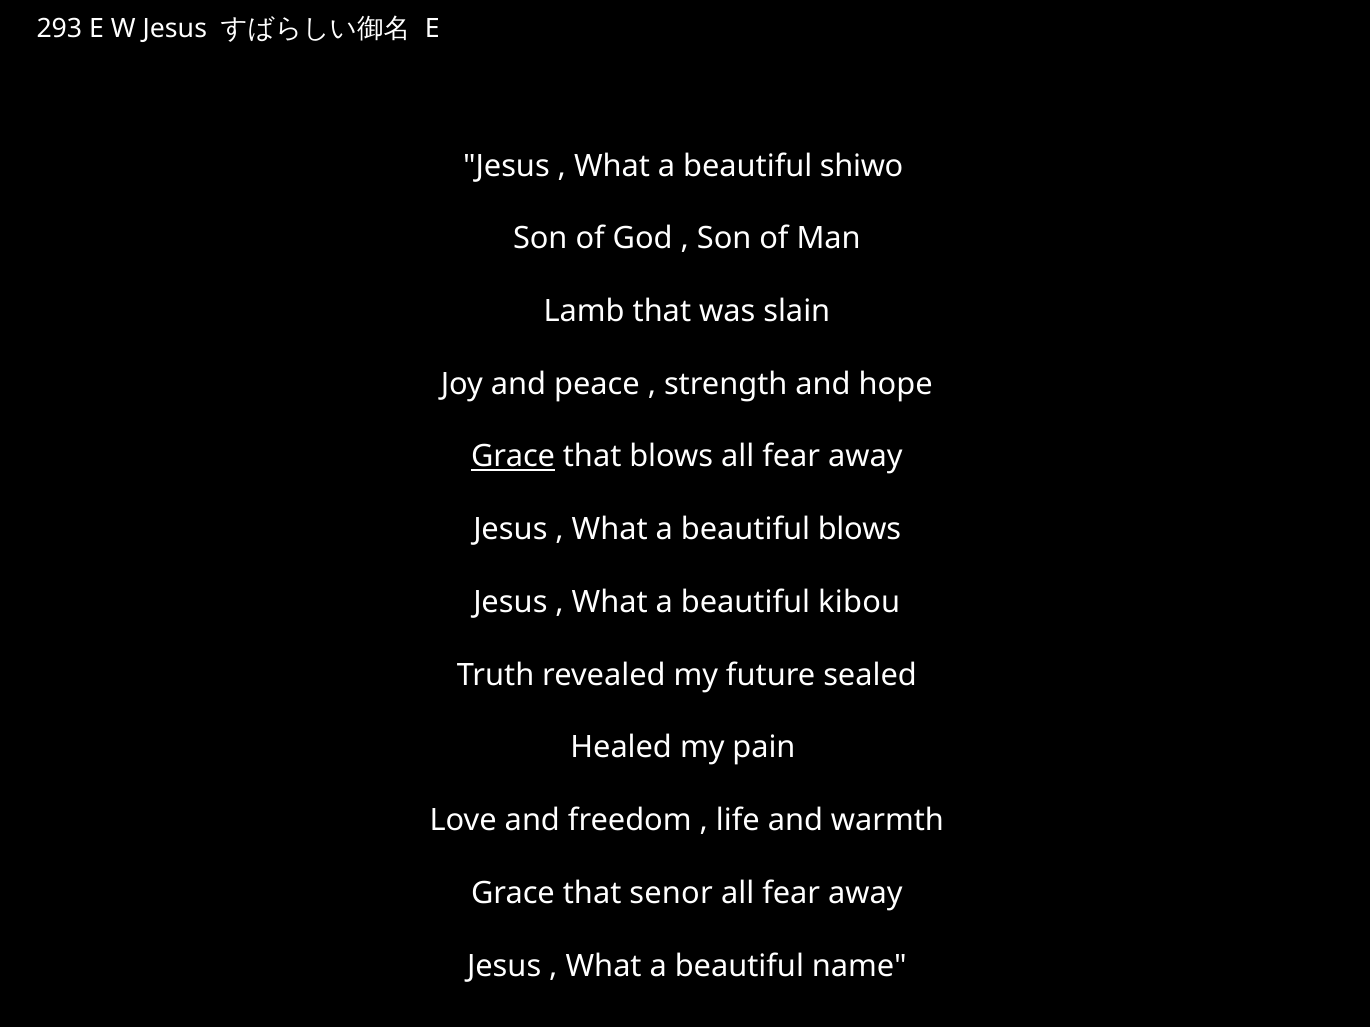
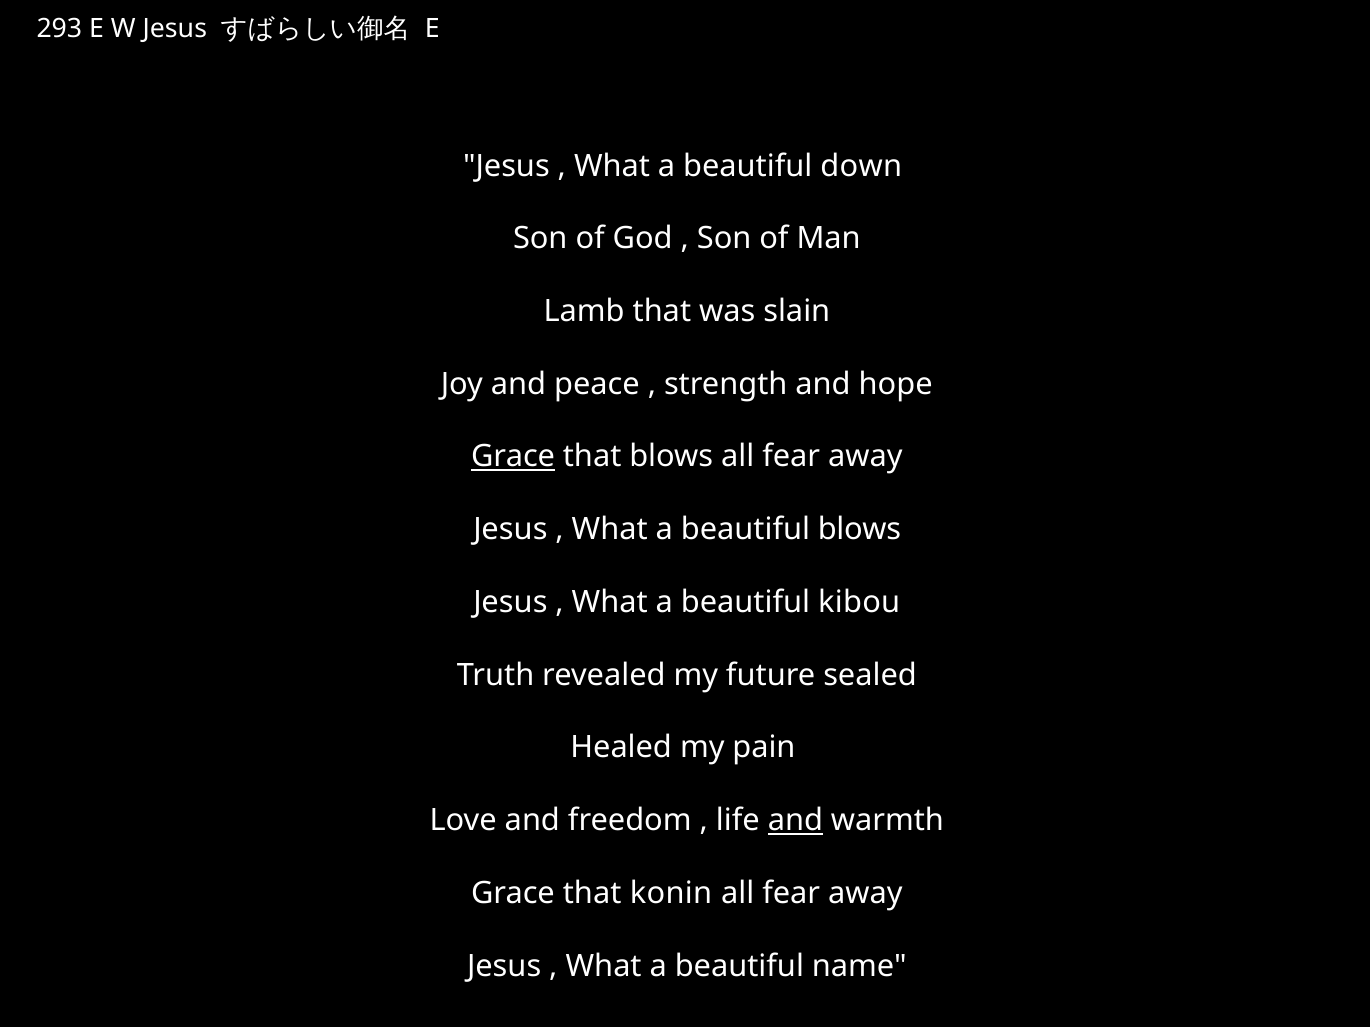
shiwo: shiwo -> down (861, 166)
and underline: none -> present (795, 821)
senor: senor -> konin (671, 894)
